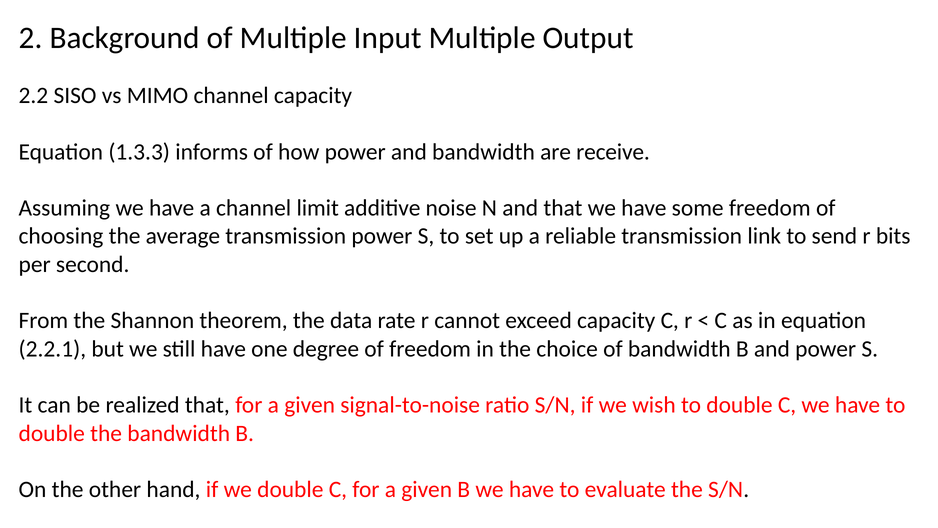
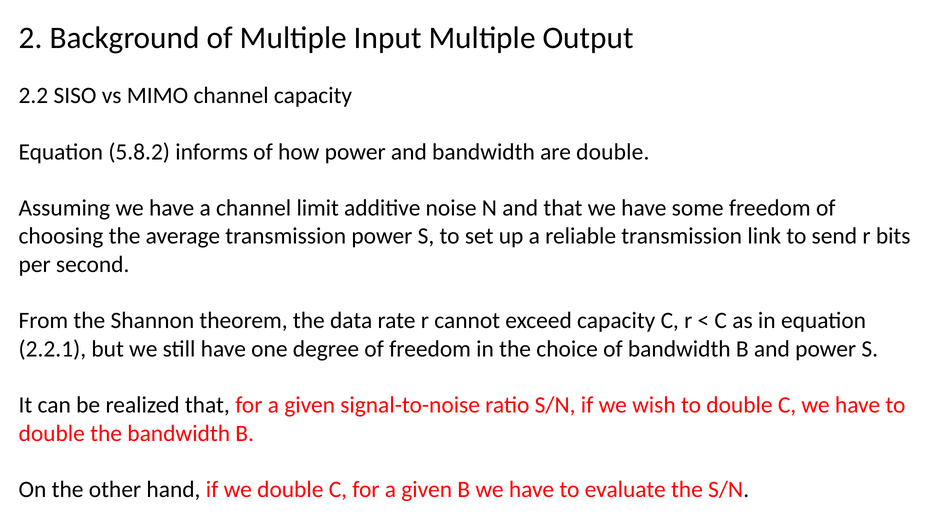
1.3.3: 1.3.3 -> 5.8.2 (139, 152)
are receive: receive -> double (613, 152)
